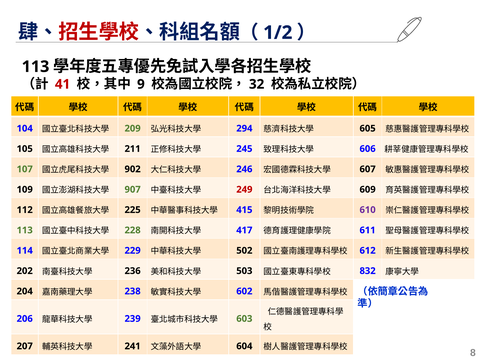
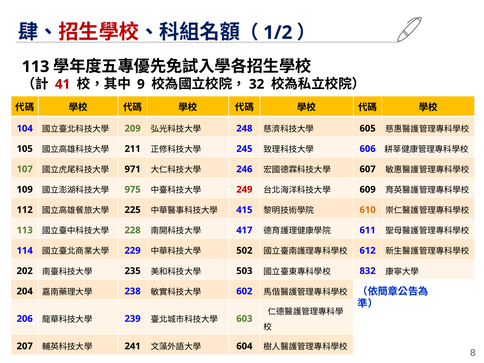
294: 294 -> 248 (244, 128)
902: 902 -> 971 (133, 169)
907: 907 -> 975 (133, 190)
610 colour: purple -> orange (368, 210)
236: 236 -> 235 (133, 271)
